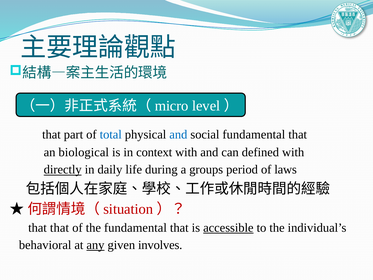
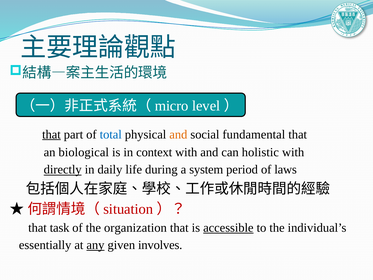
that underline: none -> present (51, 134)
and colour: blue -> orange (178, 134)
defined: defined -> holistic (260, 152)
groups: groups -> system (206, 169)
that that: that -> task (60, 227)
the fundamental: fundamental -> organization (135, 227)
behavioral: behavioral -> essentially (45, 245)
